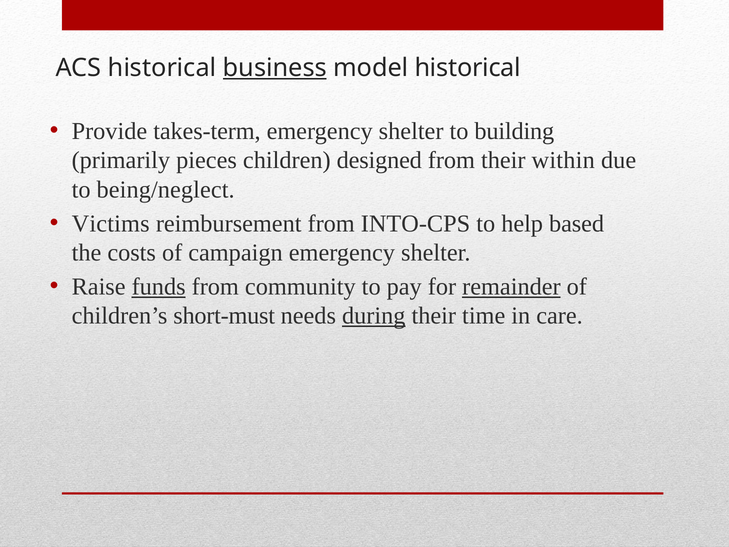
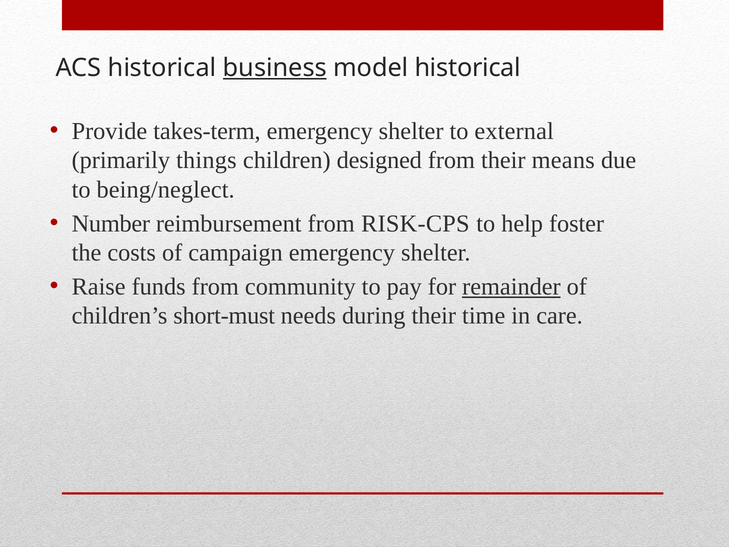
building: building -> external (514, 131)
pieces: pieces -> things (206, 160)
within: within -> means (563, 160)
Victims: Victims -> Number (111, 223)
INTO-CPS: INTO-CPS -> RISK-CPS (415, 223)
based: based -> foster (577, 223)
funds underline: present -> none (159, 287)
during underline: present -> none (374, 316)
